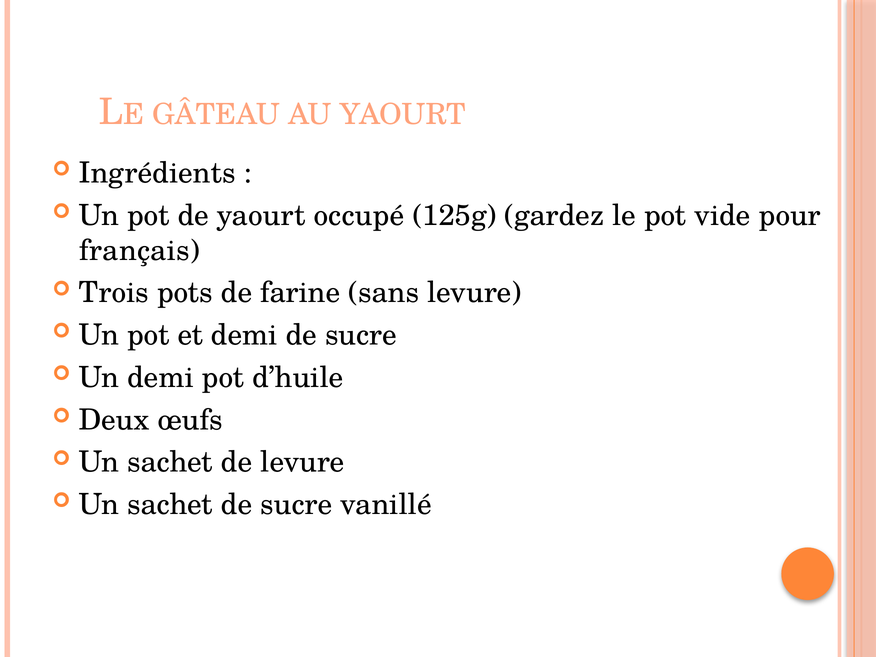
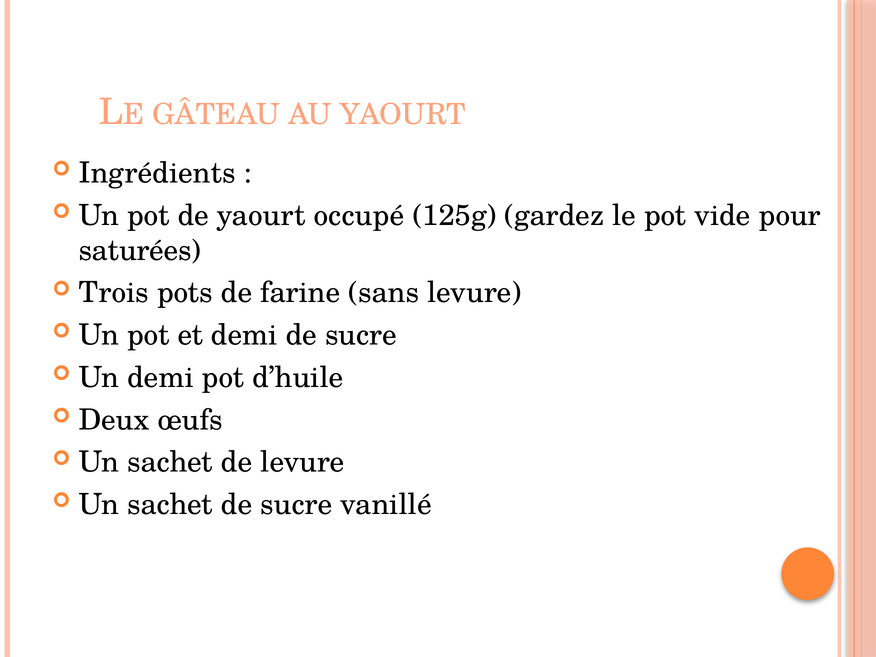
français: français -> saturées (140, 250)
